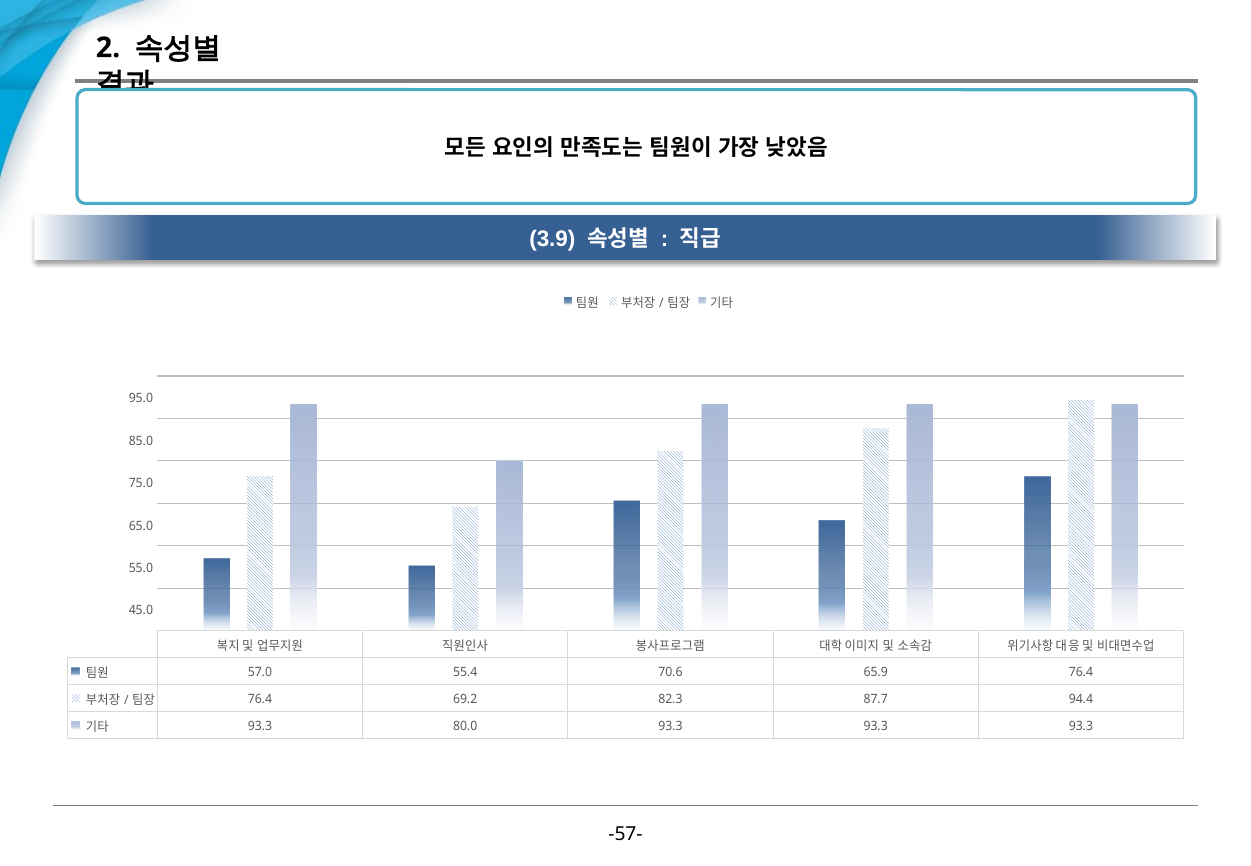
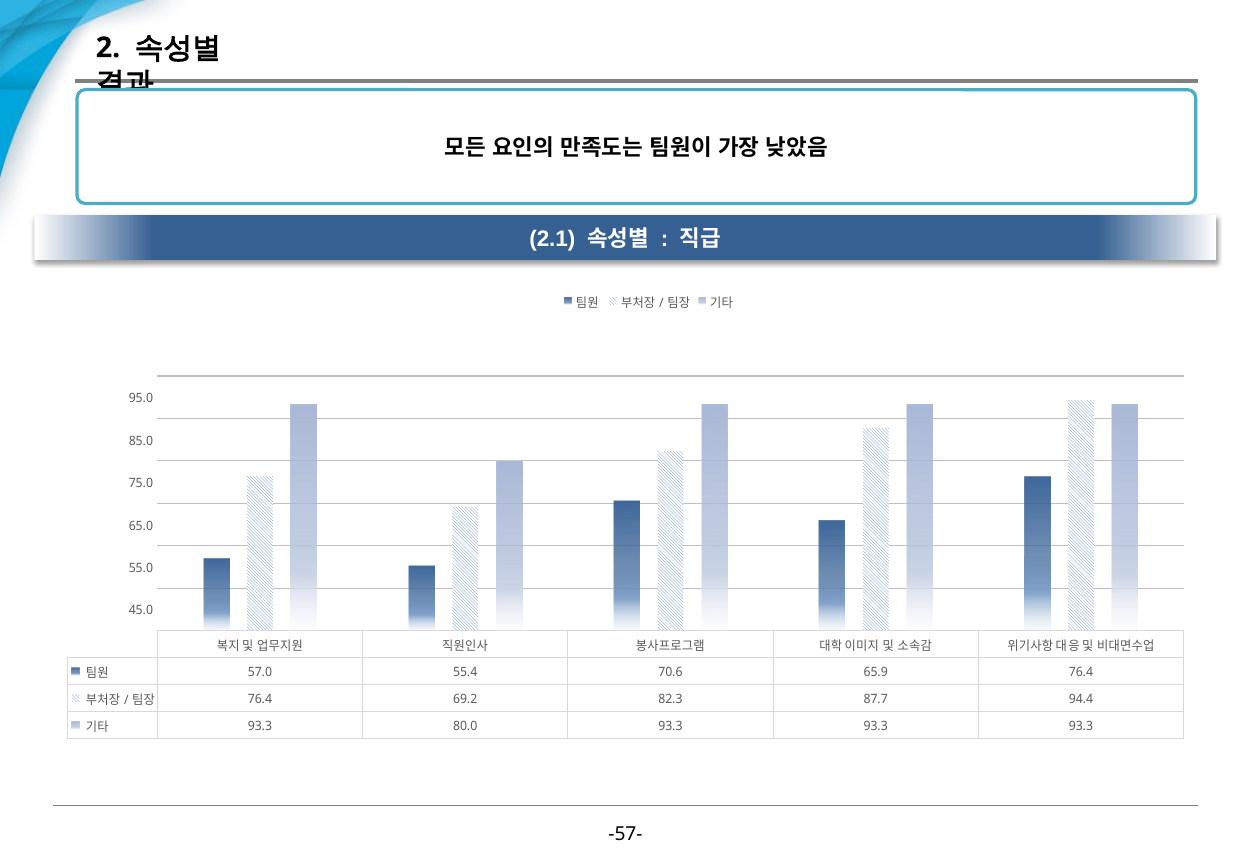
3.9: 3.9 -> 2.1 (552, 239)
